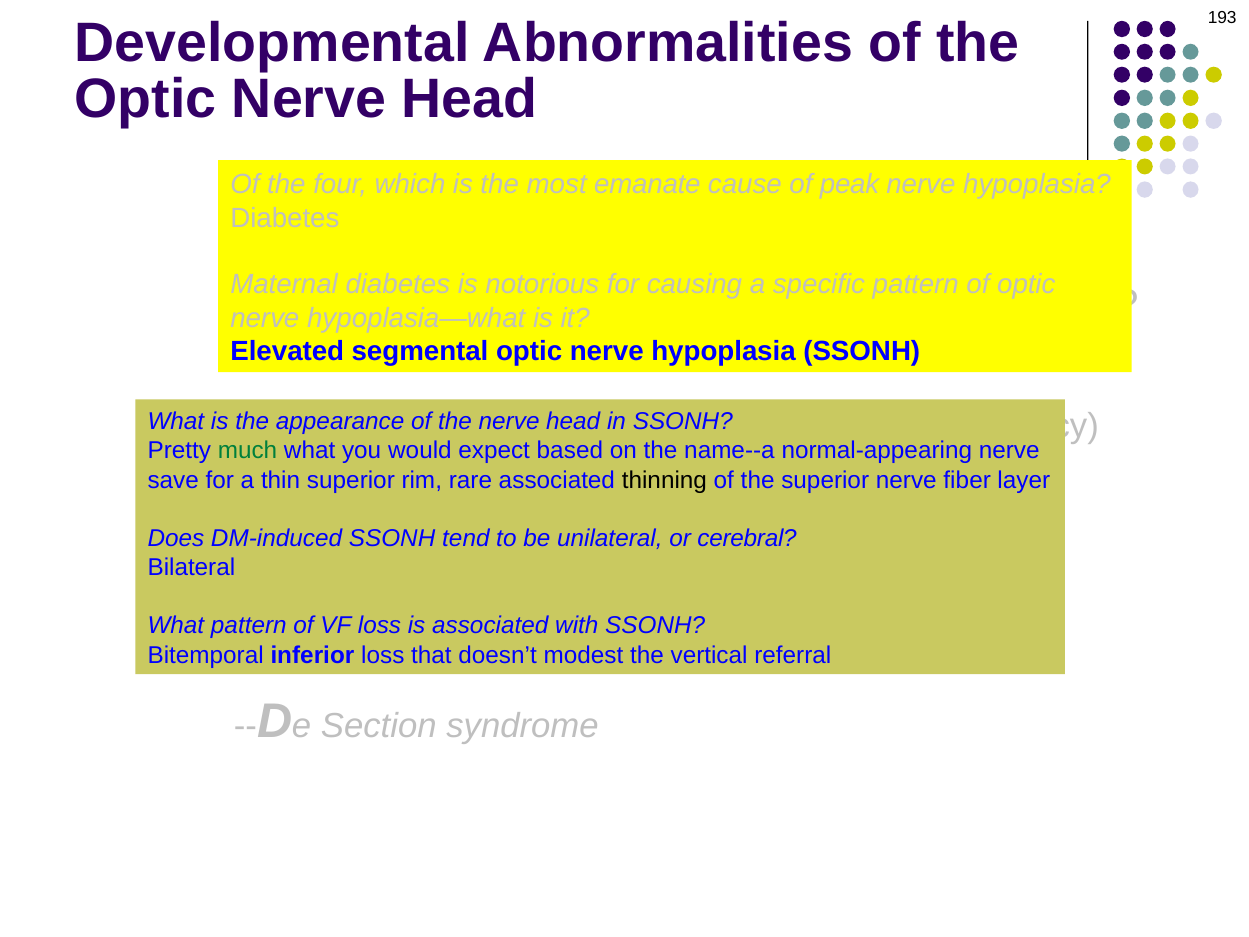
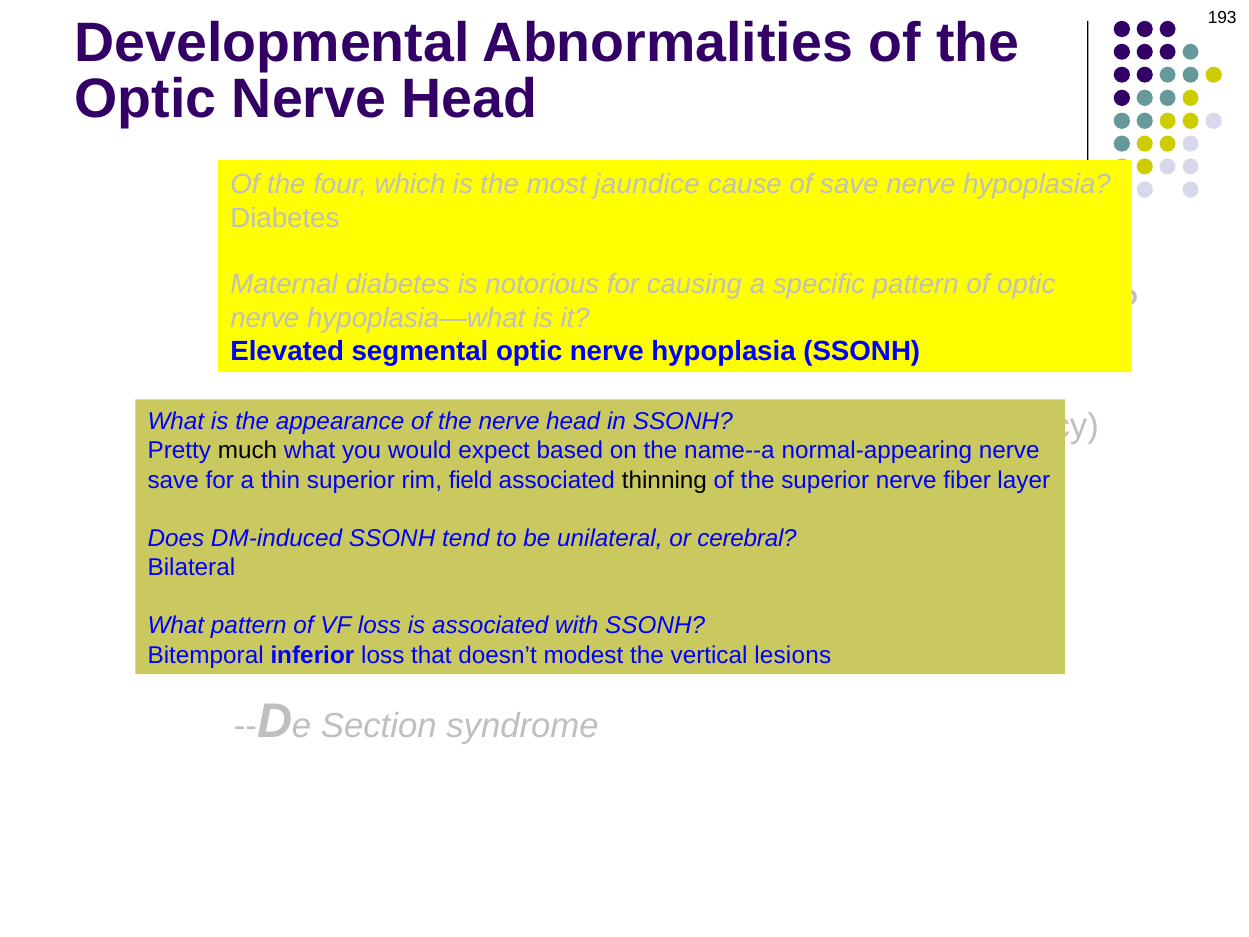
emanate: emanate -> jaundice (647, 185)
of peak: peak -> save (849, 185)
much colour: green -> black (248, 451)
rare: rare -> field (471, 480)
referral: referral -> lesions (793, 655)
